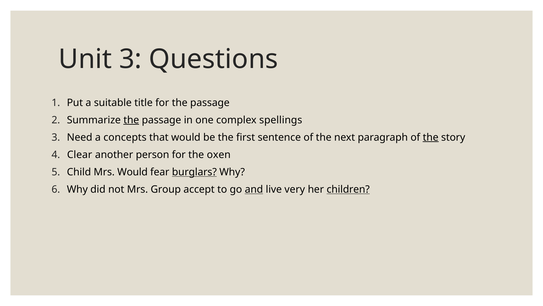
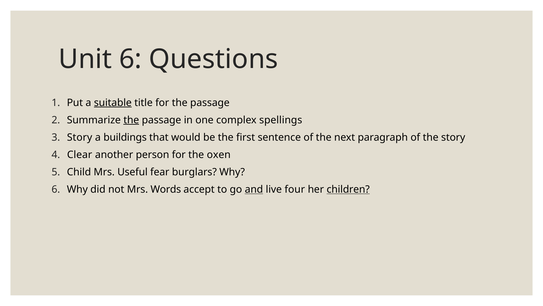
Unit 3: 3 -> 6 (130, 59)
suitable underline: none -> present (113, 103)
Need: Need -> Story (80, 137)
concepts: concepts -> buildings (125, 137)
the underline: present -> none (431, 137)
Mrs Would: Would -> Useful (132, 172)
burglars underline: present -> none (194, 172)
Group: Group -> Words (166, 189)
very: very -> four (295, 189)
